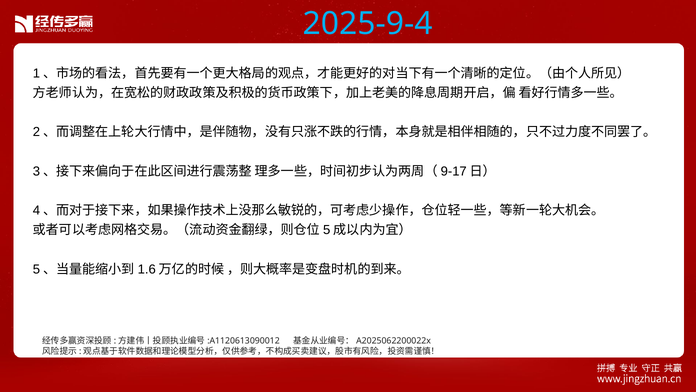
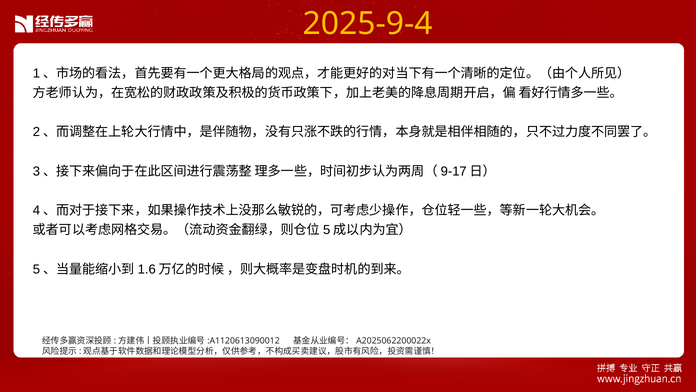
2025-9-4 colour: light blue -> yellow (368, 24)
